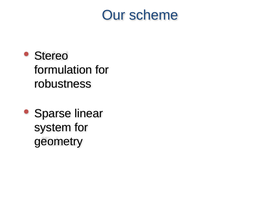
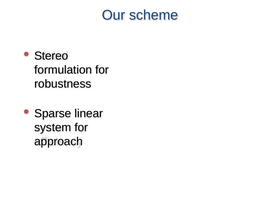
geometry: geometry -> approach (59, 141)
